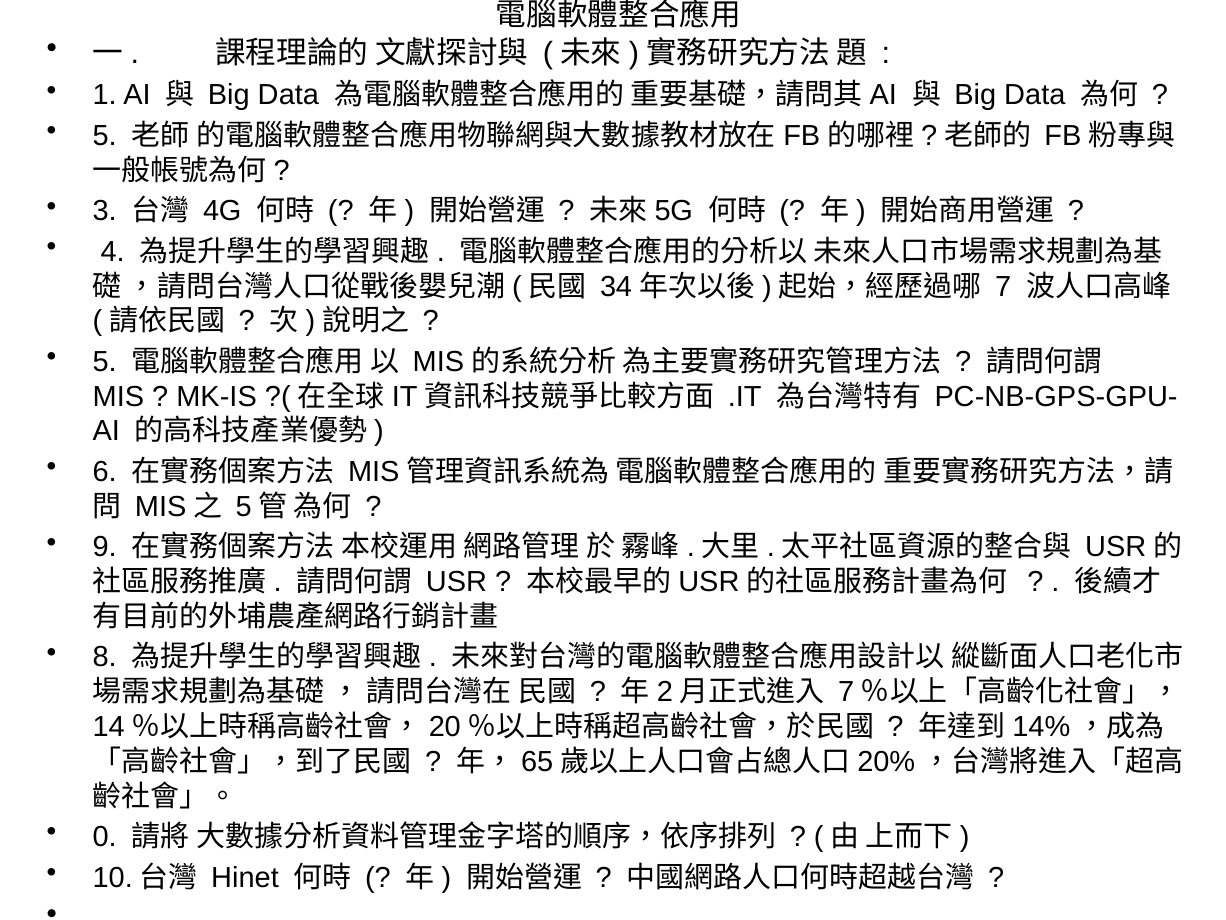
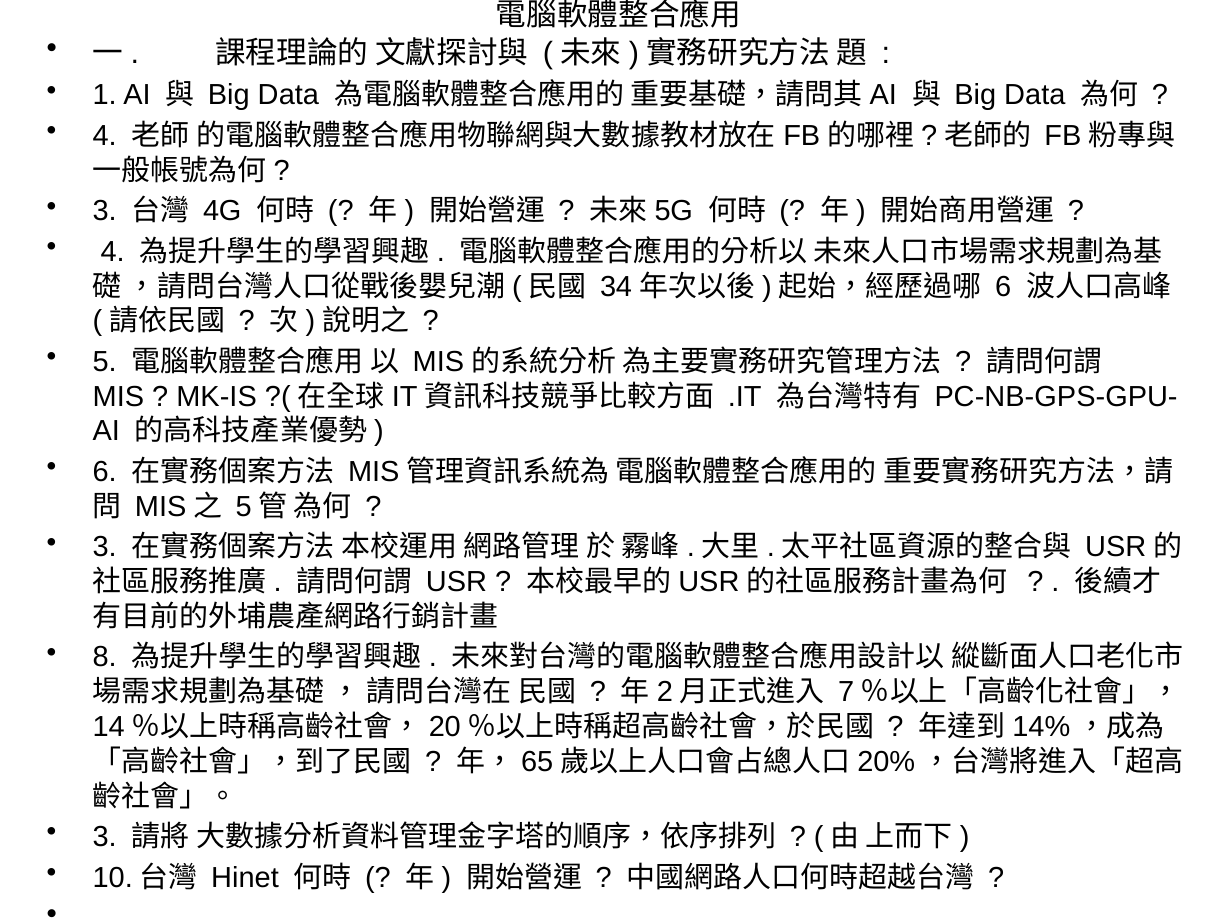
5: 5 -> 4 (105, 136)
7: 7 -> 6 (1003, 286)
9: 9 -> 3 (105, 547)
0: 0 -> 3 (105, 837)
